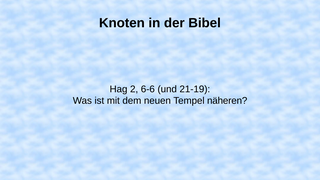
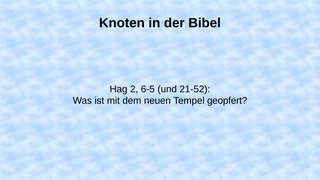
6-6: 6-6 -> 6-5 (148, 89)
21-19: 21-19 -> 21-52 (195, 89)
näheren: näheren -> geopfert (227, 101)
